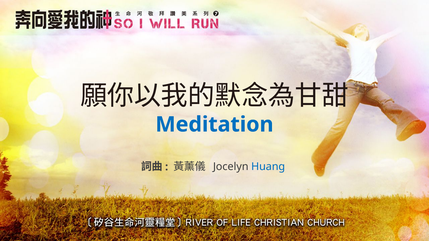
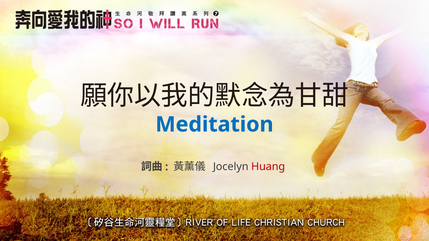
Huang colour: blue -> red (268, 167)
